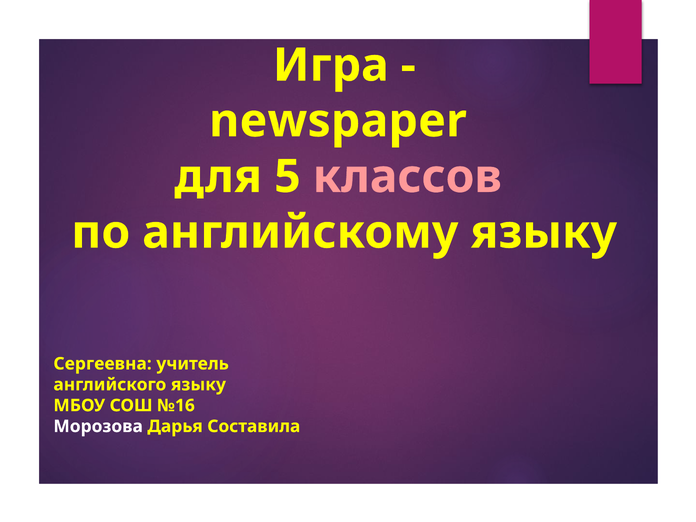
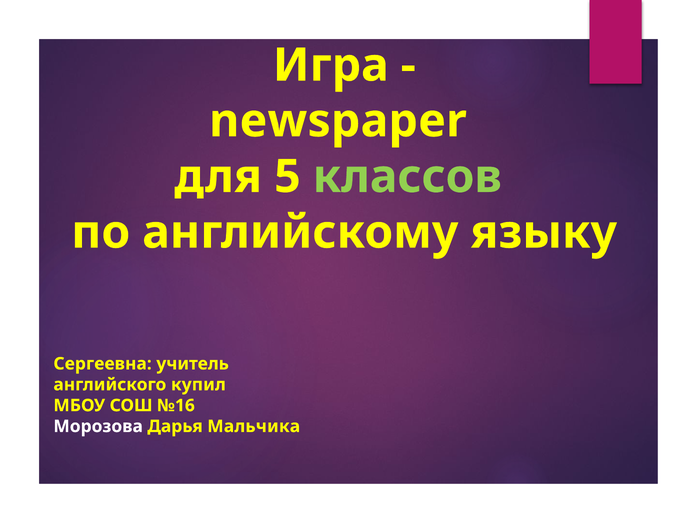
классов colour: pink -> light green (407, 177)
английского языку: языку -> купил (198, 385)
Составила: Составила -> Мальчика (254, 426)
